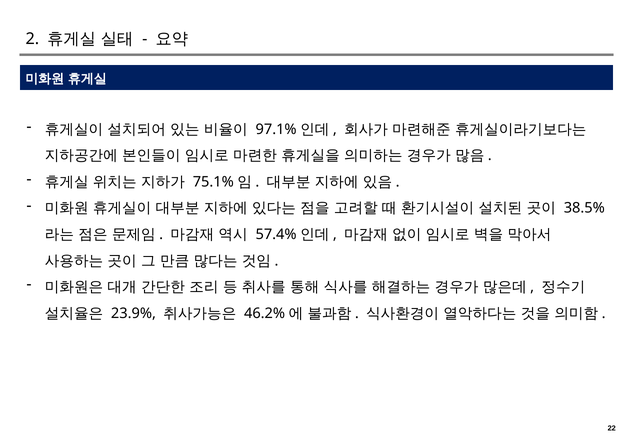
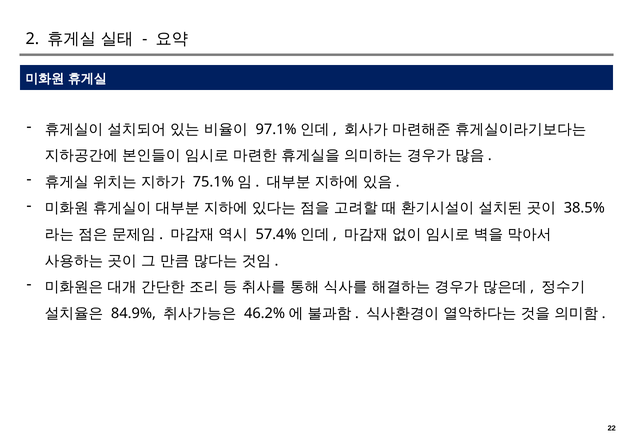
23.9%: 23.9% -> 84.9% (133, 313)
